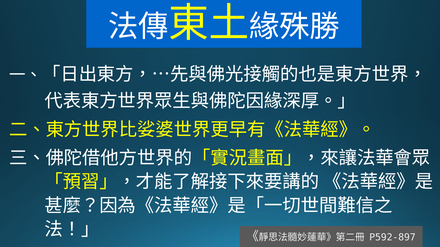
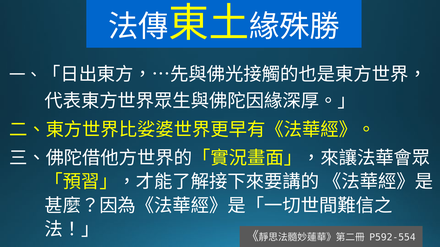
P592-897: P592-897 -> P592-554 (392, 238)
